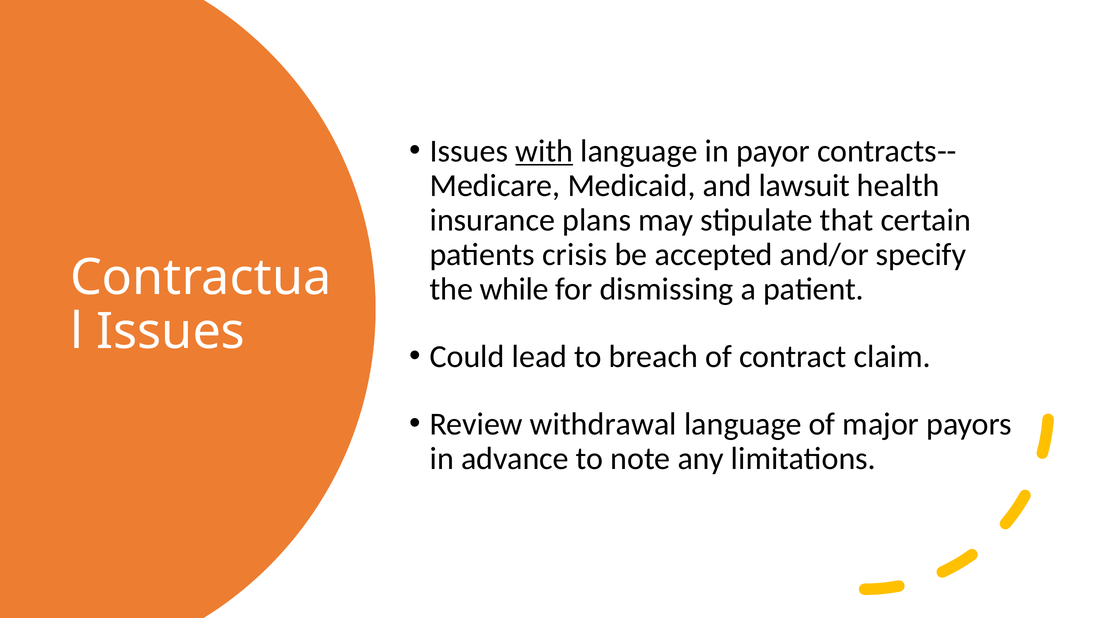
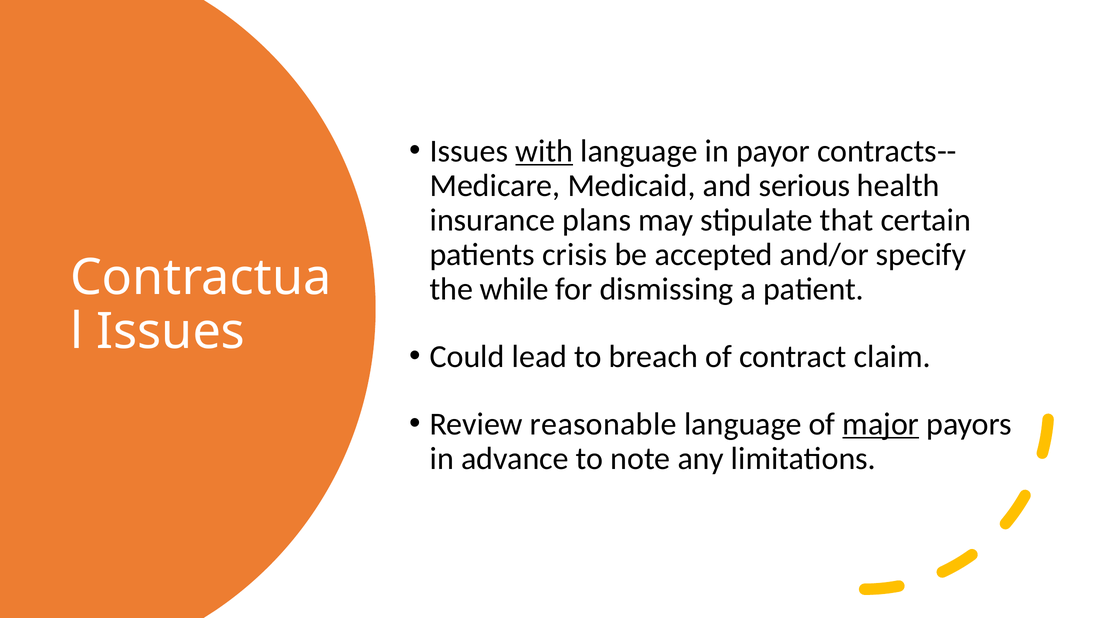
lawsuit: lawsuit -> serious (804, 186)
withdrawal: withdrawal -> reasonable (603, 424)
major underline: none -> present (881, 424)
